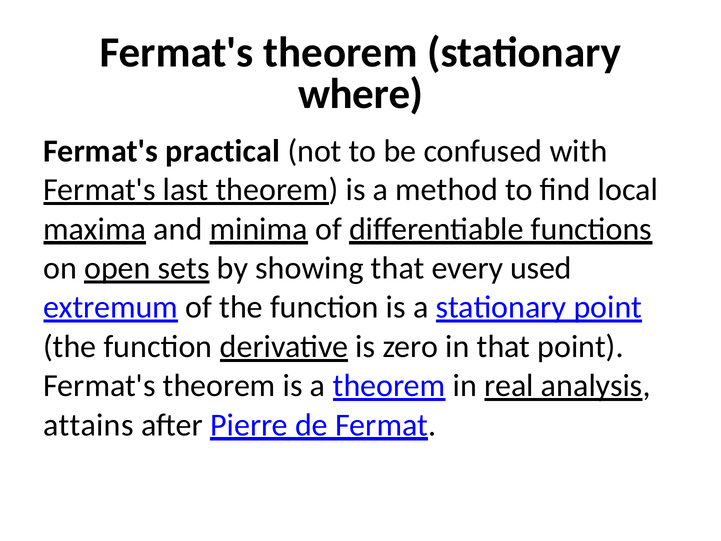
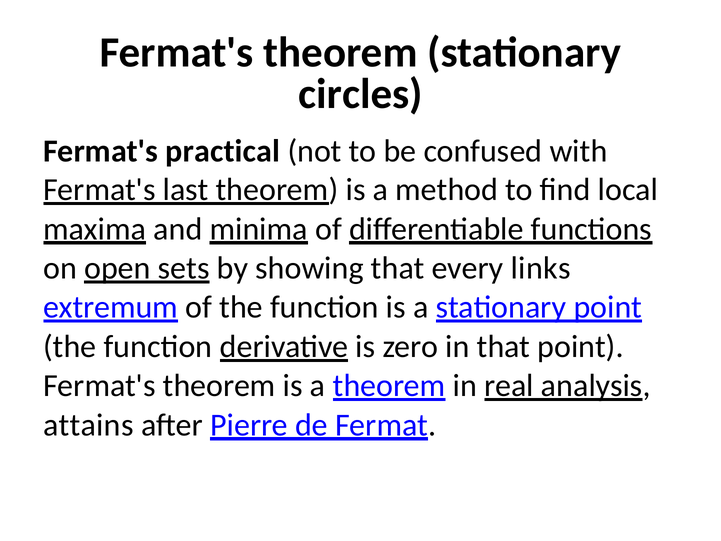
where: where -> circles (360, 94)
used: used -> links (541, 268)
